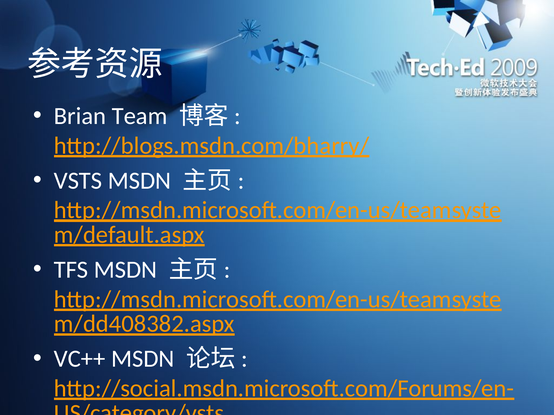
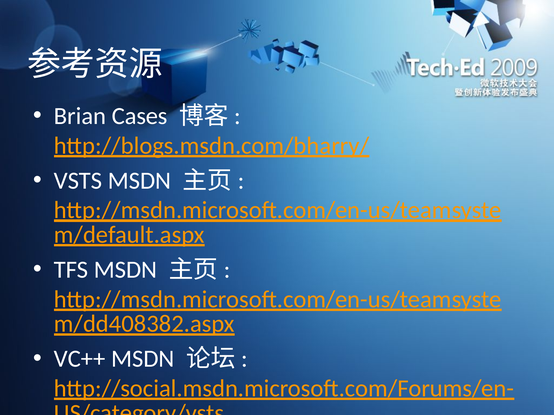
Team: Team -> Cases (140, 116)
